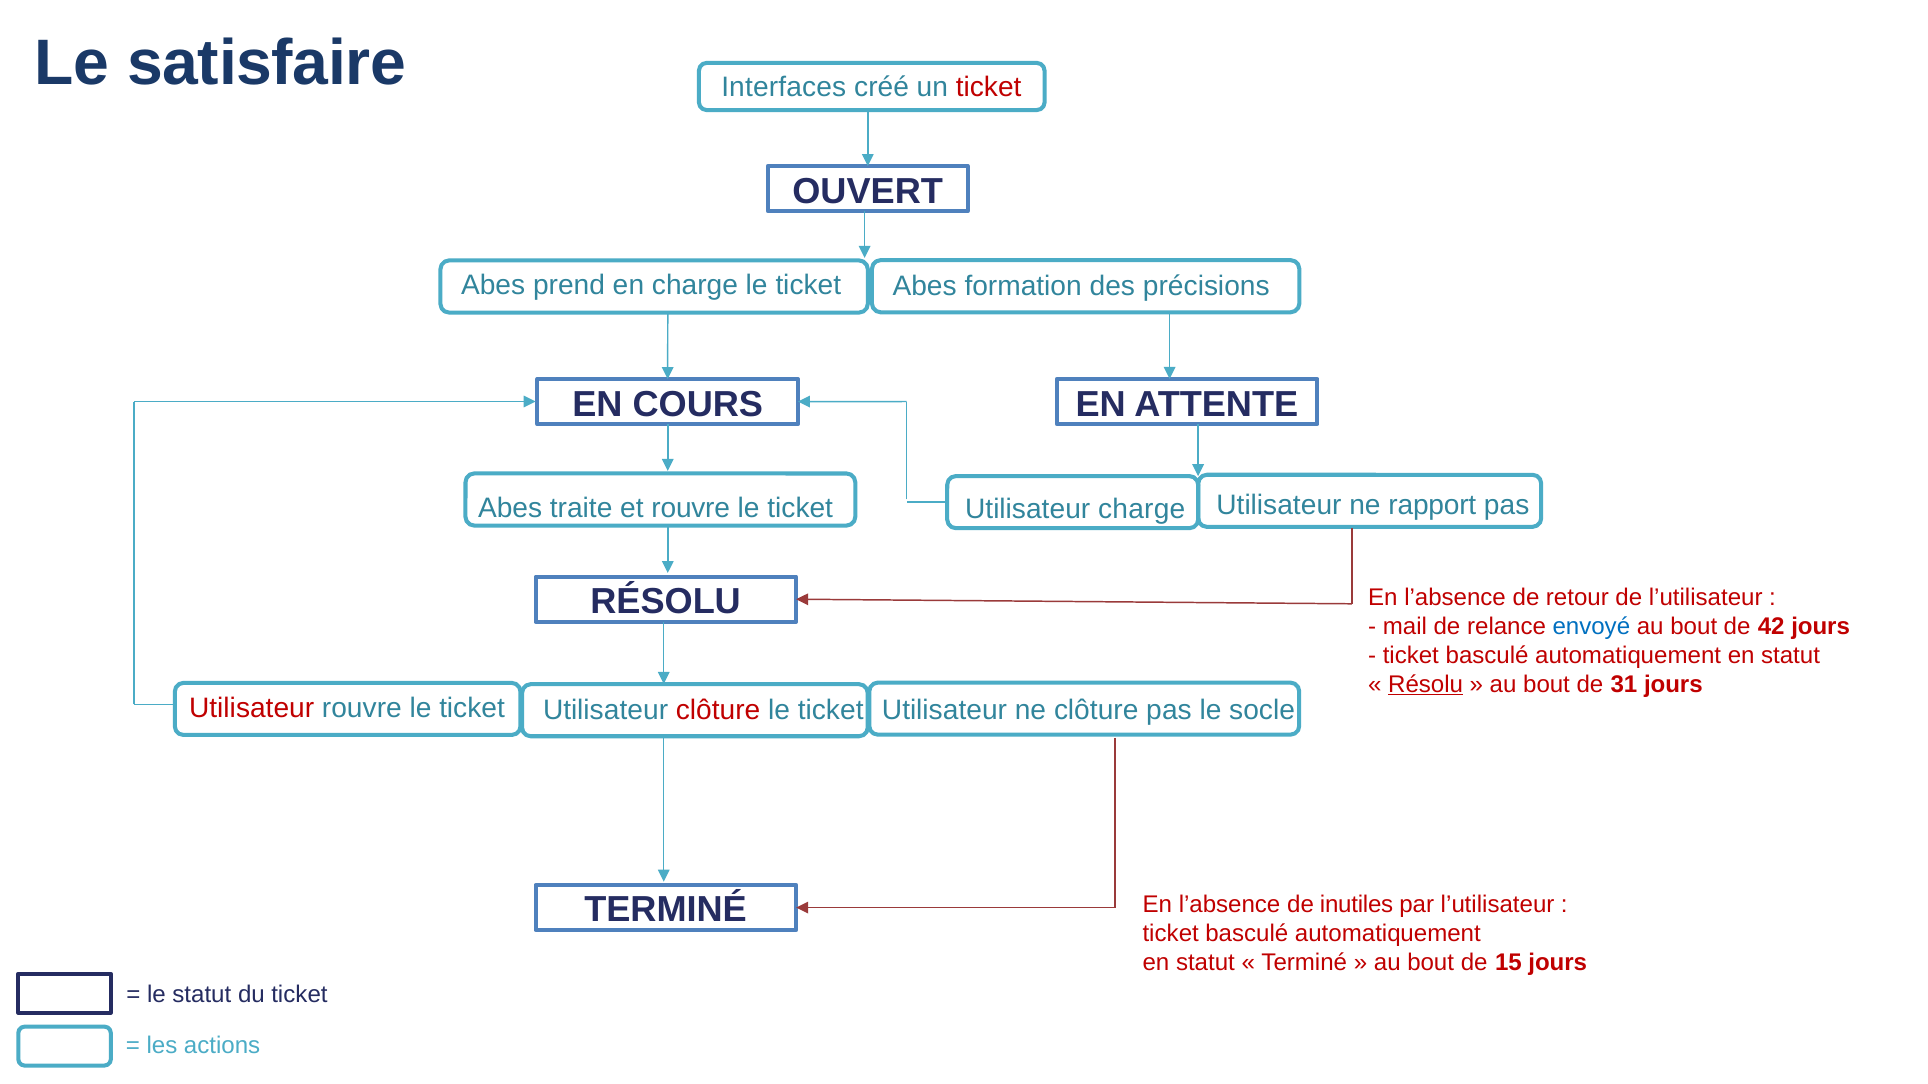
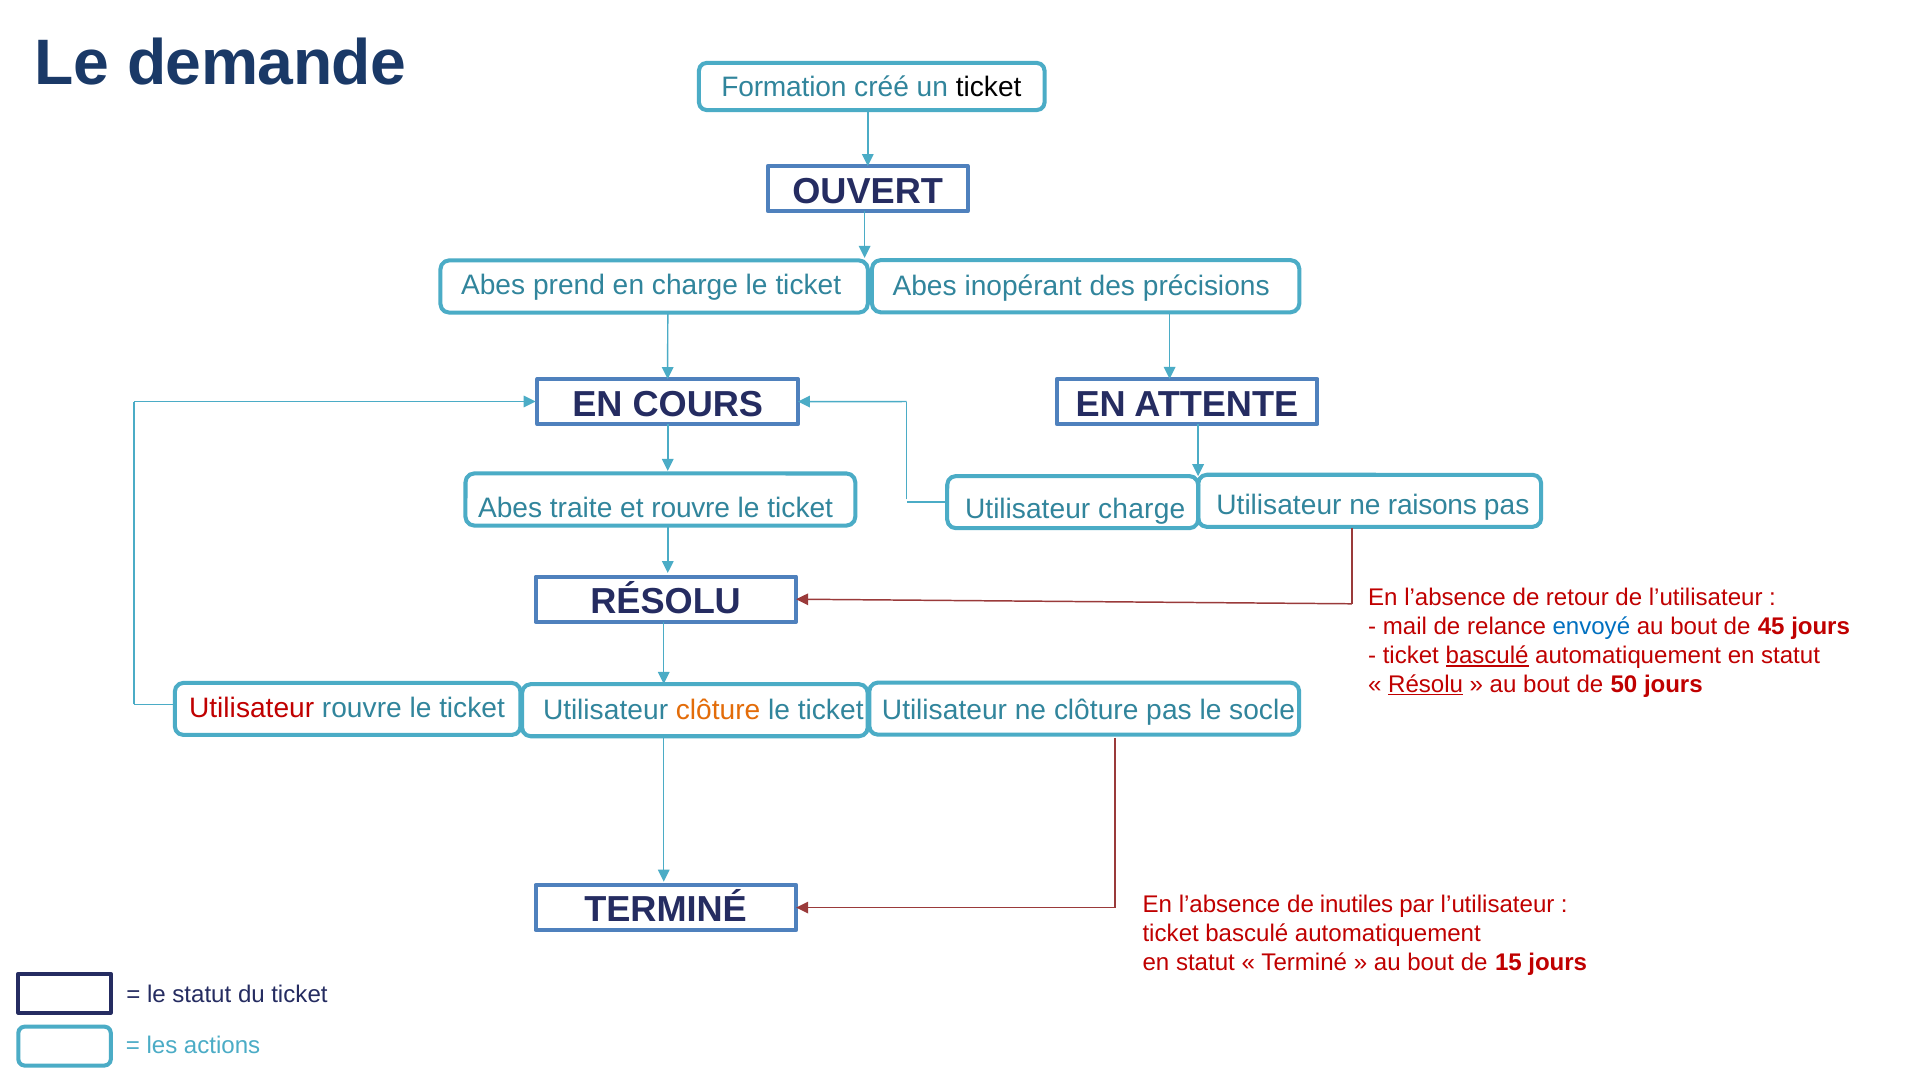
satisfaire: satisfaire -> demande (267, 63)
Interfaces: Interfaces -> Formation (784, 87)
ticket colour: red -> black (989, 87)
formation: formation -> inopérant (1023, 287)
rapport: rapport -> raisons (1432, 506)
42: 42 -> 45 (1771, 627)
basculé underline: none -> present (1487, 656)
31: 31 -> 50 (1624, 685)
clôture colour: red -> orange (718, 711)
